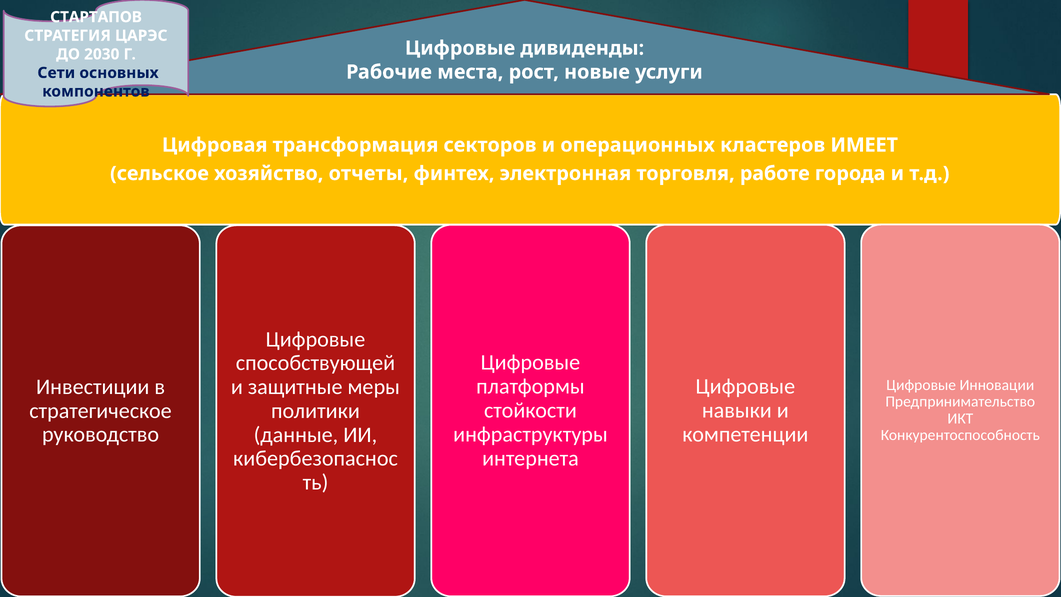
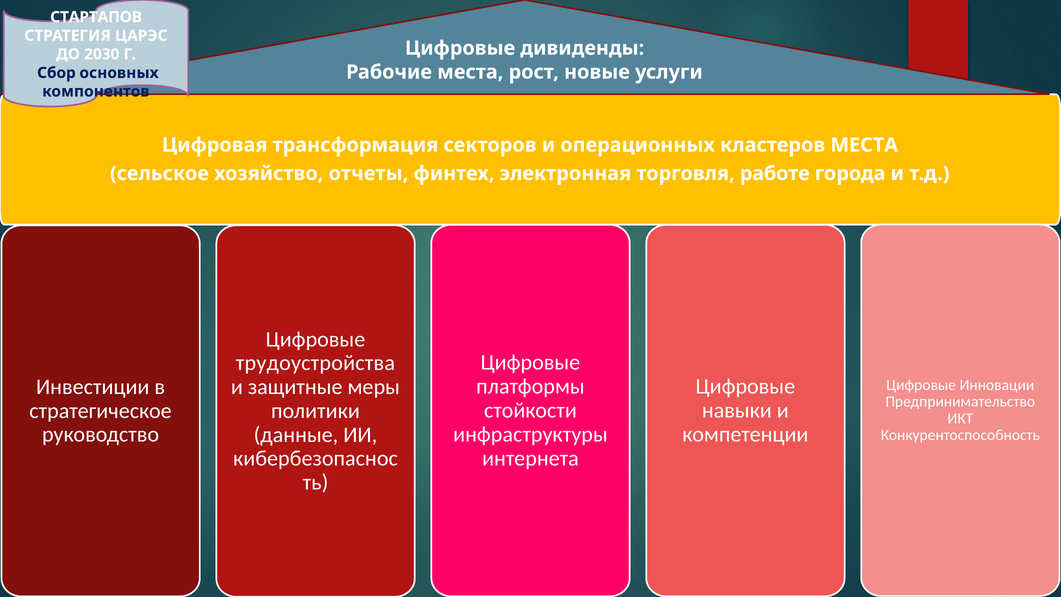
Сети: Сети -> Сбор (56, 73)
кластеров ИМЕЕТ: ИМЕЕТ -> МЕСТА (864, 145)
способствующей: способствующей -> трудоустройства (315, 363)
